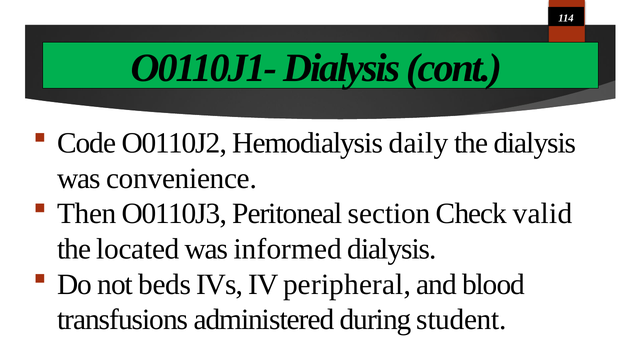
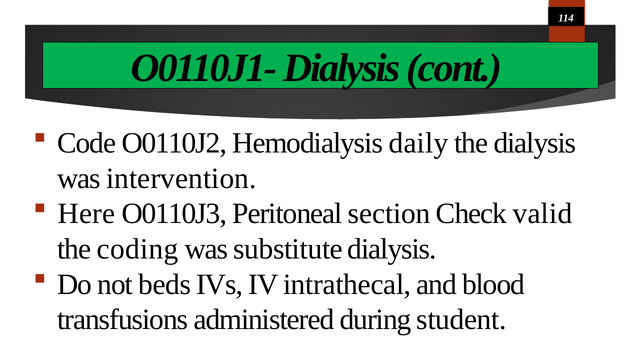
convenience: convenience -> intervention (181, 178)
Then: Then -> Here (87, 213)
located: located -> coding (138, 249)
informed: informed -> substitute (288, 249)
peripheral: peripheral -> intrathecal (347, 284)
